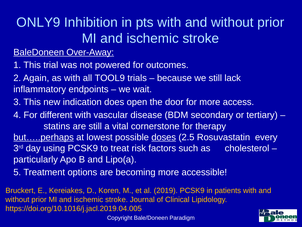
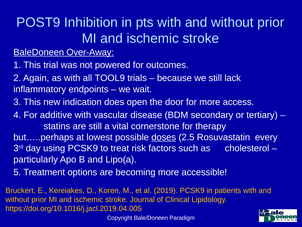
ONLY9: ONLY9 -> POST9 (38, 22)
different: different -> additive (56, 115)
but…..perhaps underline: present -> none (44, 137)
